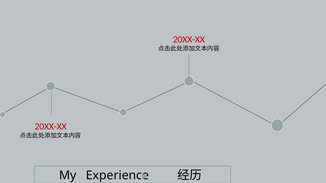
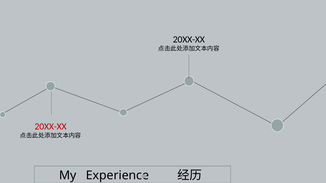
20XX-XX colour: red -> black (189, 39)
